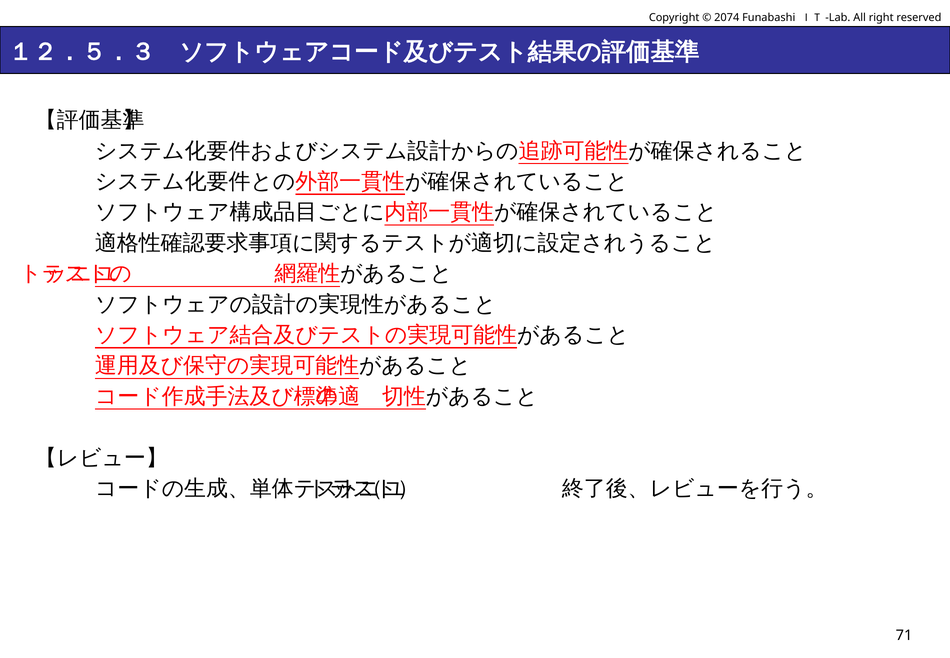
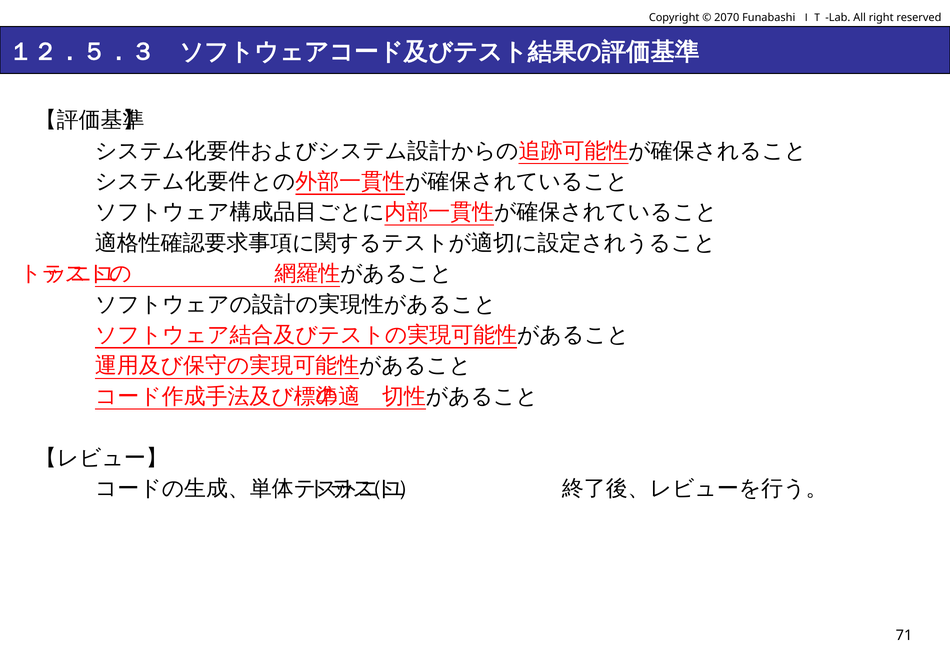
2074: 2074 -> 2070 (727, 18)
